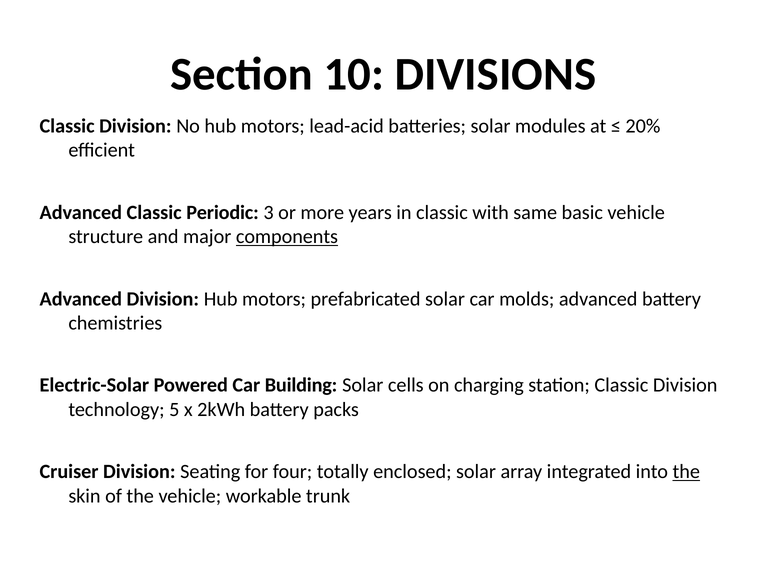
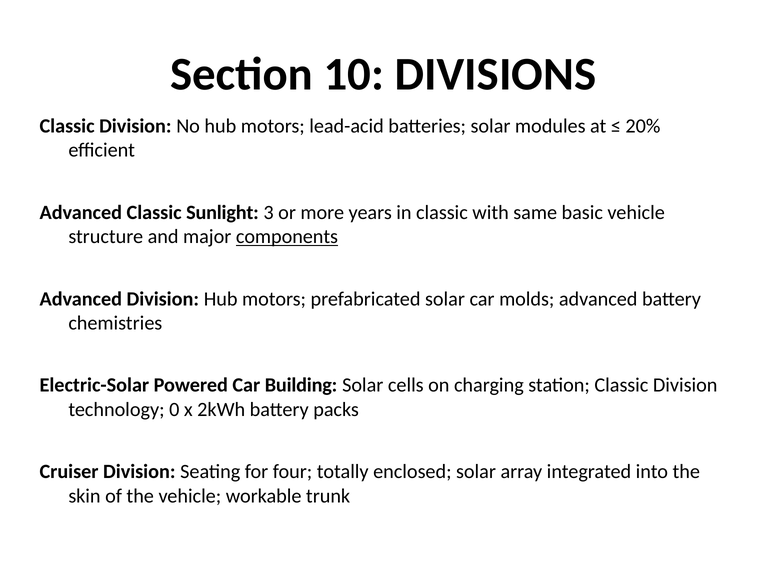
Periodic: Periodic -> Sunlight (223, 213)
5: 5 -> 0 (174, 410)
the underline: present -> none (686, 472)
